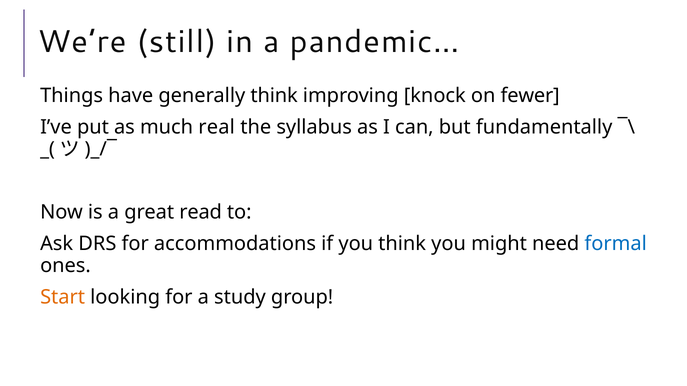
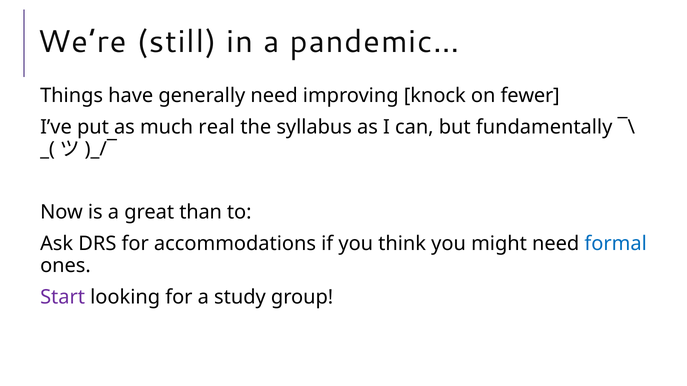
generally think: think -> need (274, 96)
read: read -> than (201, 212)
Start colour: orange -> purple (63, 297)
